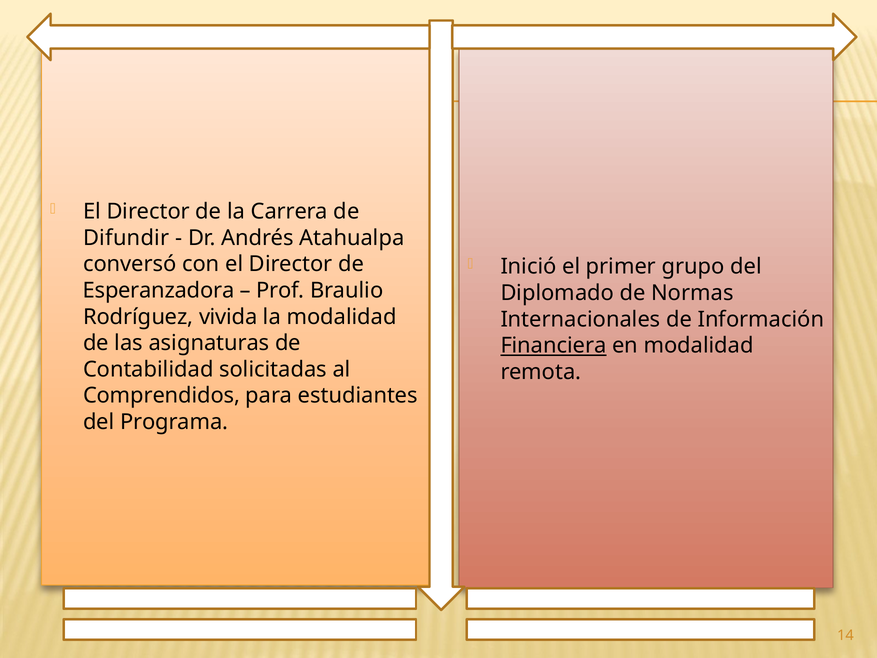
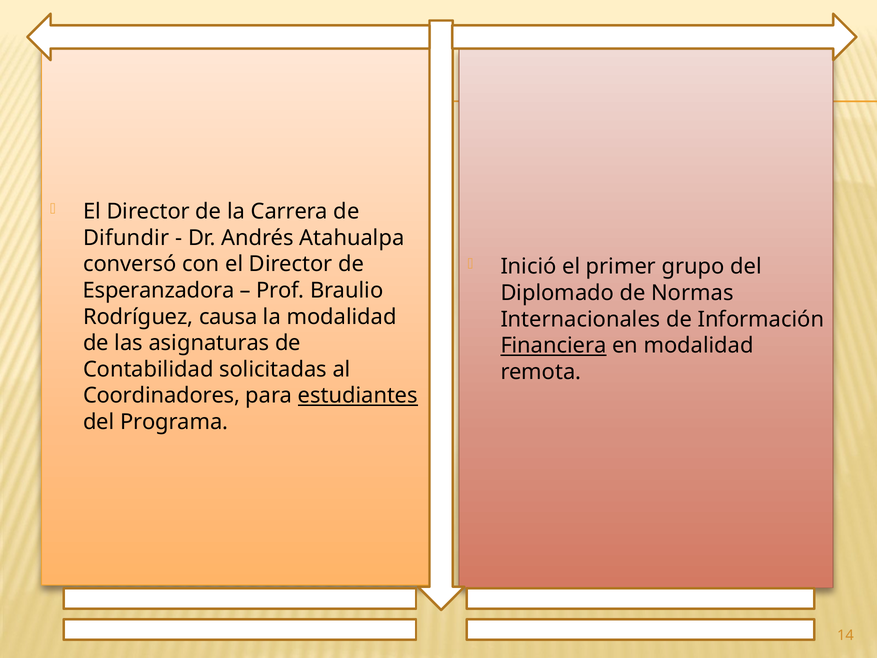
vivida: vivida -> causa (228, 317)
Comprendidos: Comprendidos -> Coordinadores (161, 396)
estudiantes underline: none -> present (358, 396)
